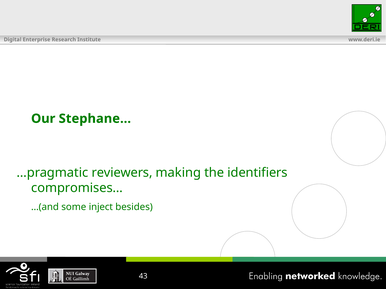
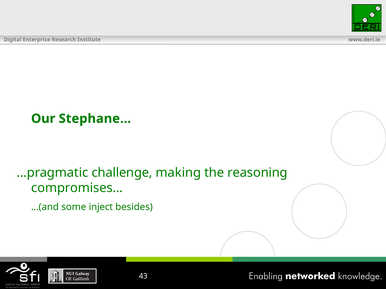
reviewers: reviewers -> challenge (122, 173)
identifiers: identifiers -> reasoning (258, 173)
